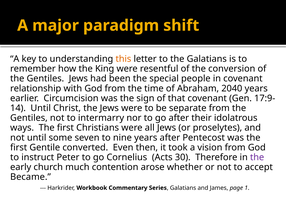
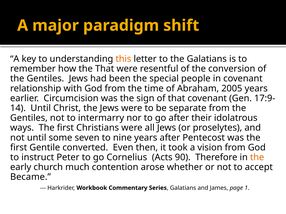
the King: King -> That (105, 69)
2040: 2040 -> 2005 (232, 89)
30: 30 -> 90 (183, 158)
the colour: purple -> orange (257, 158)
